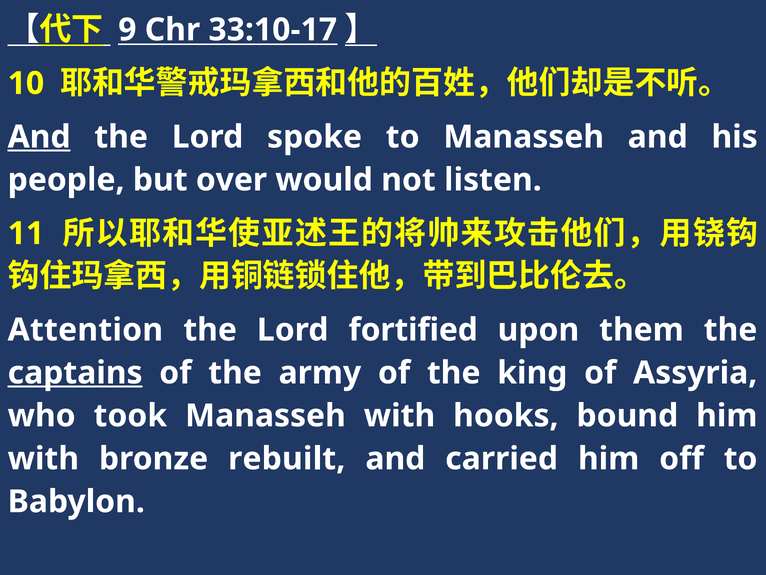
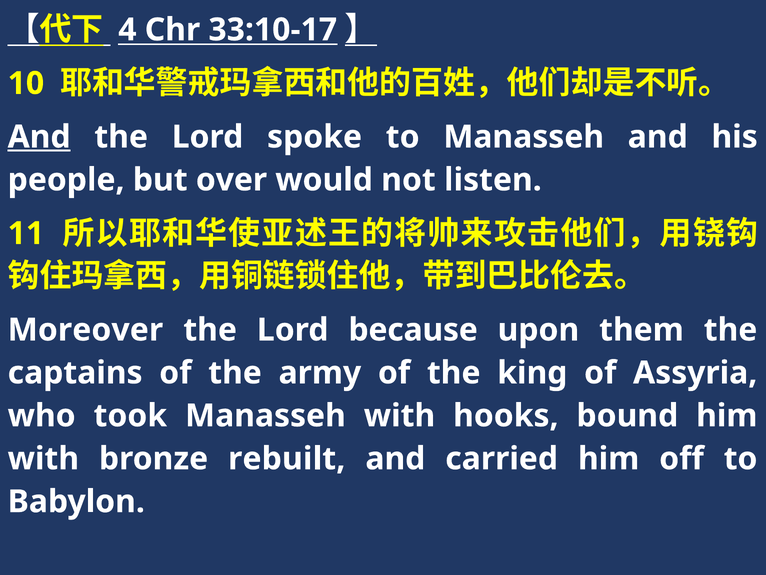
9: 9 -> 4 (127, 30)
Attention: Attention -> Moreover (85, 330)
fortified: fortified -> because (413, 330)
captains underline: present -> none (75, 373)
